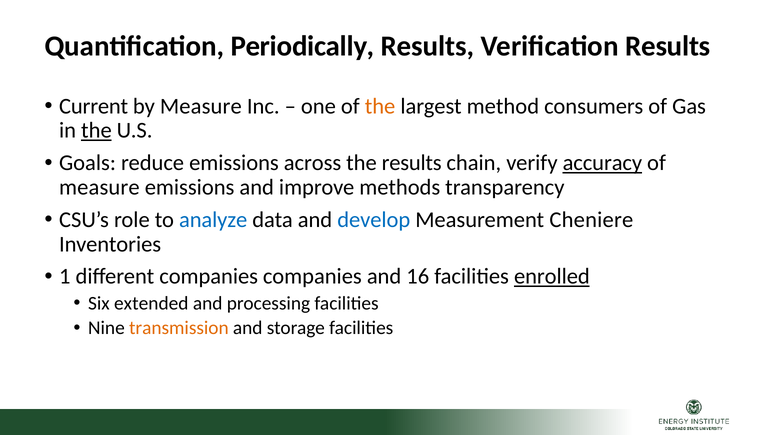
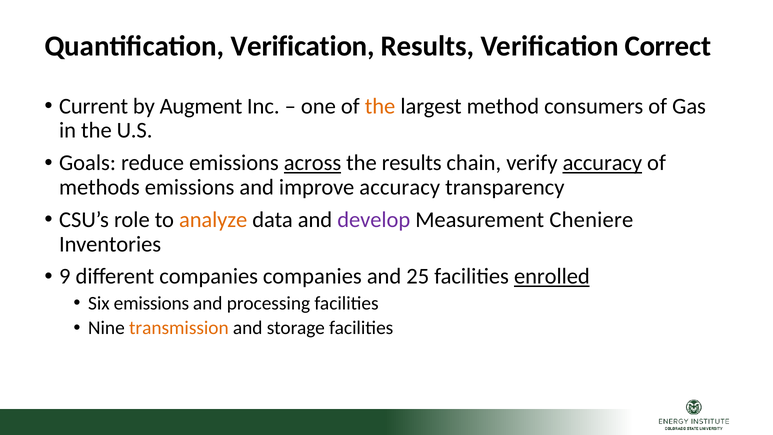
Quantification Periodically: Periodically -> Verification (302, 46)
Verification Results: Results -> Correct (668, 46)
by Measure: Measure -> Augment (201, 106)
the underline: present -> none (96, 130)
across underline: none -> present (313, 163)
measure: measure -> methods (99, 187)
improve methods: methods -> accuracy (400, 187)
analyze colour: blue -> orange (213, 220)
develop colour: blue -> purple (374, 220)
1: 1 -> 9 (65, 276)
16: 16 -> 25 (418, 276)
Six extended: extended -> emissions (151, 303)
